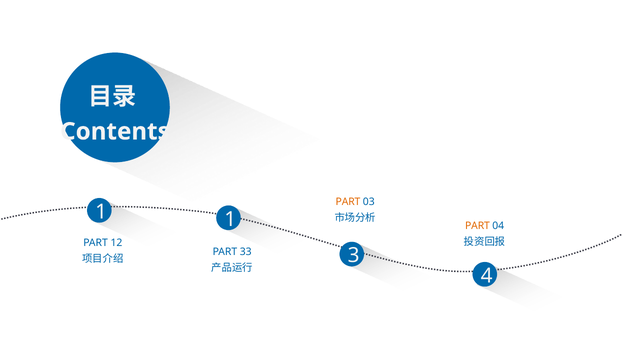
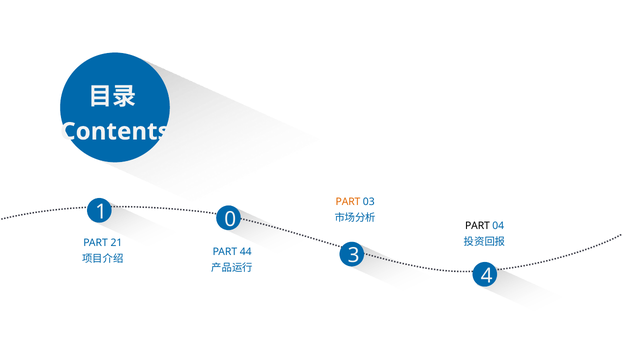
1 1: 1 -> 0 (230, 219)
PART colour: orange -> black (477, 226)
12: 12 -> 21 (116, 243)
33: 33 -> 44 (246, 252)
